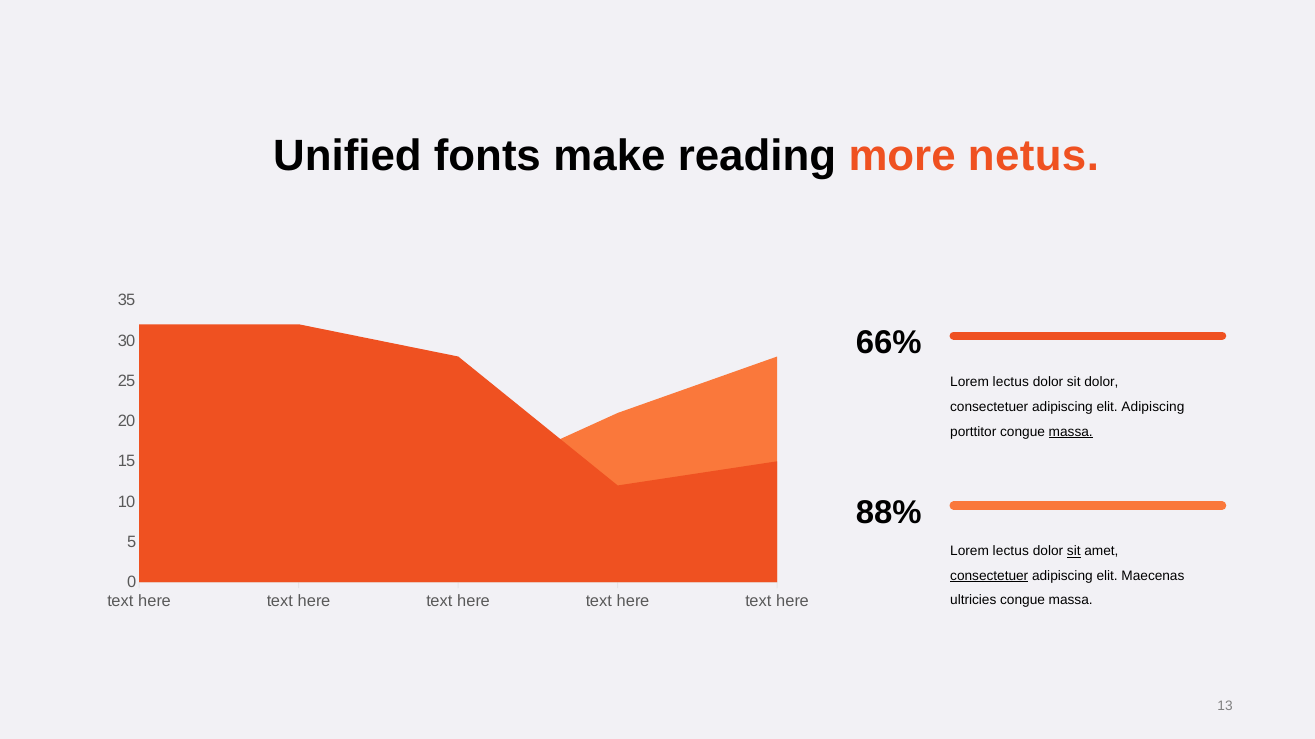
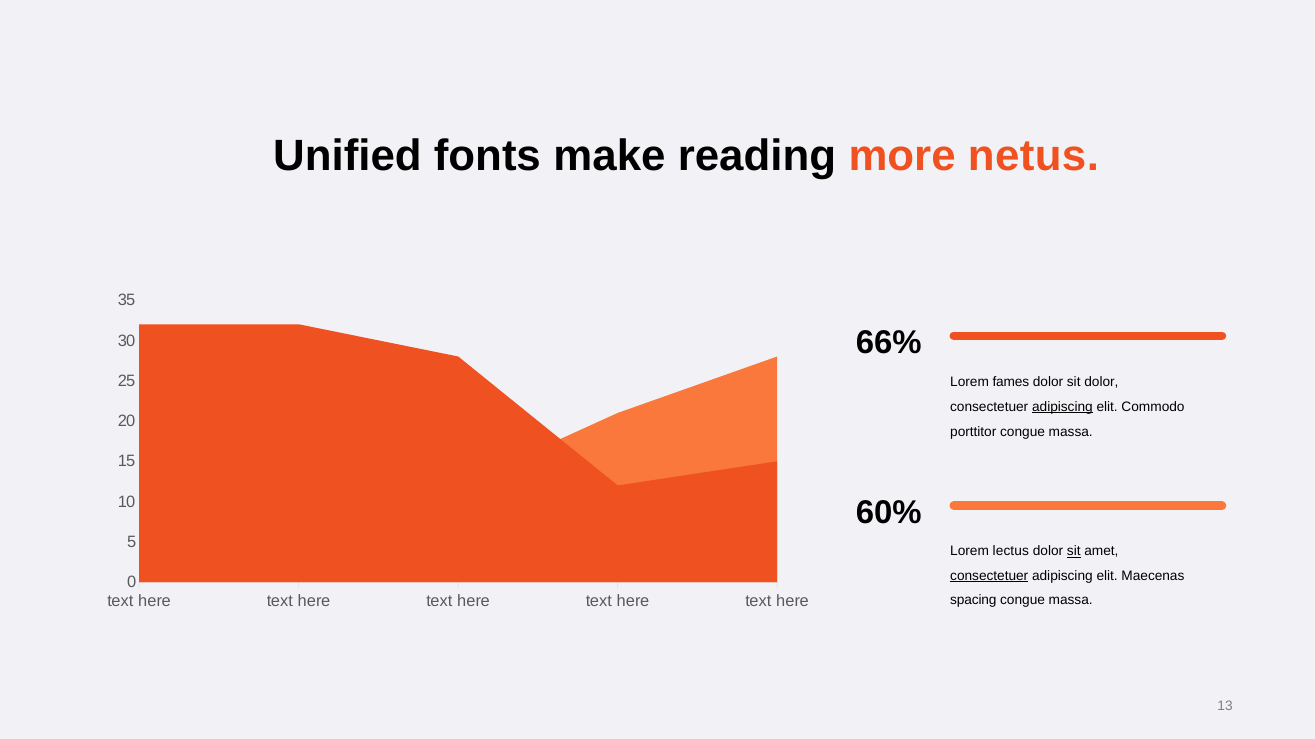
lectus: lectus -> fames (1011, 383)
adipiscing underline: none -> present (1062, 407)
elit Adipiscing: Adipiscing -> Commodo (1153, 407)
massa underline: present -> none (1071, 432)
88%: 88% -> 60% (889, 513)
ultricies: ultricies -> spacing (973, 601)
